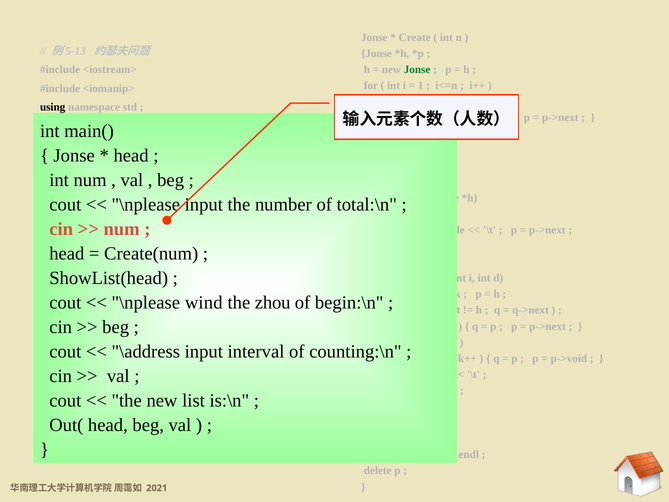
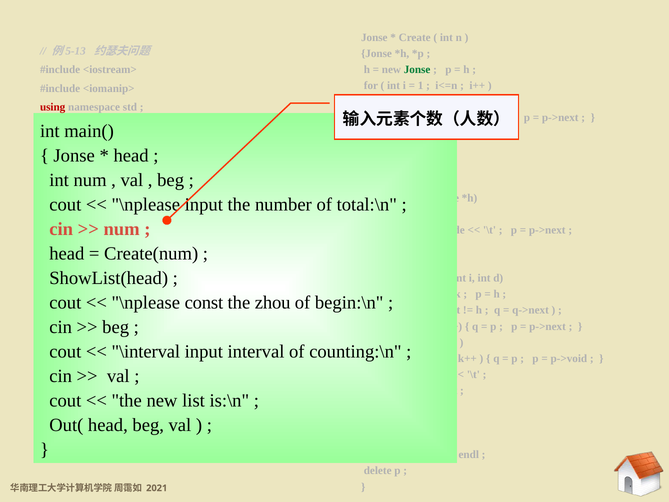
using colour: black -> red (53, 107)
wind: wind -> const (204, 302)
\address: \address -> \interval (146, 352)
